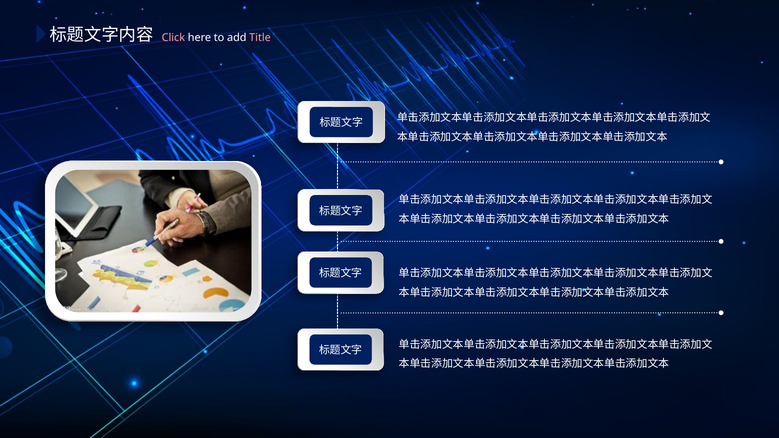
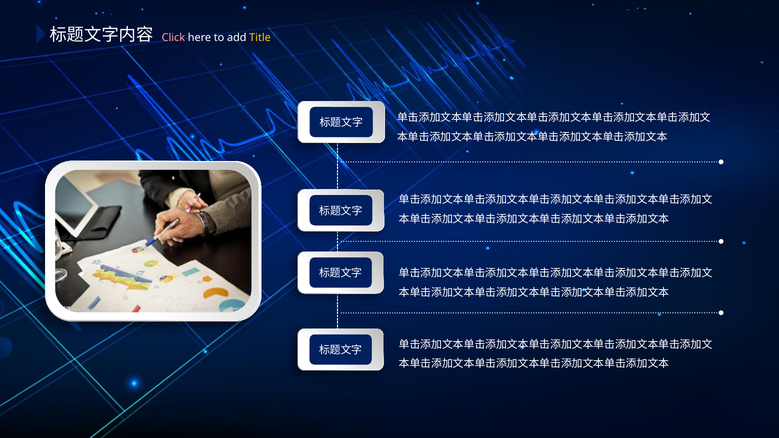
Title colour: pink -> yellow (260, 38)
